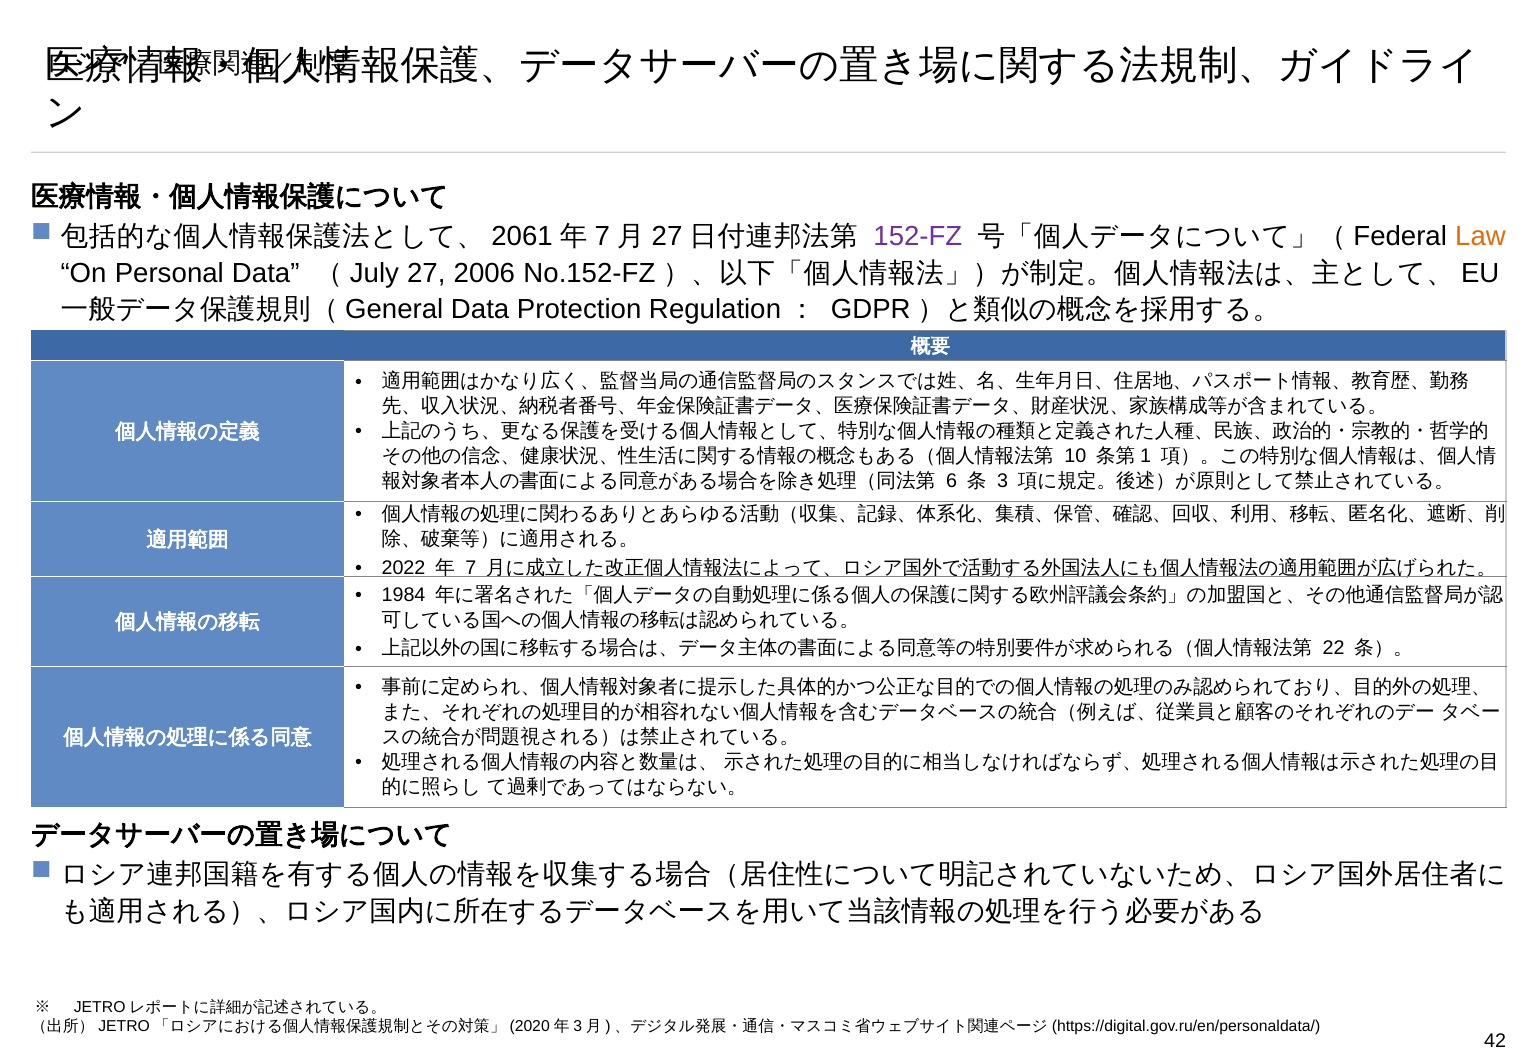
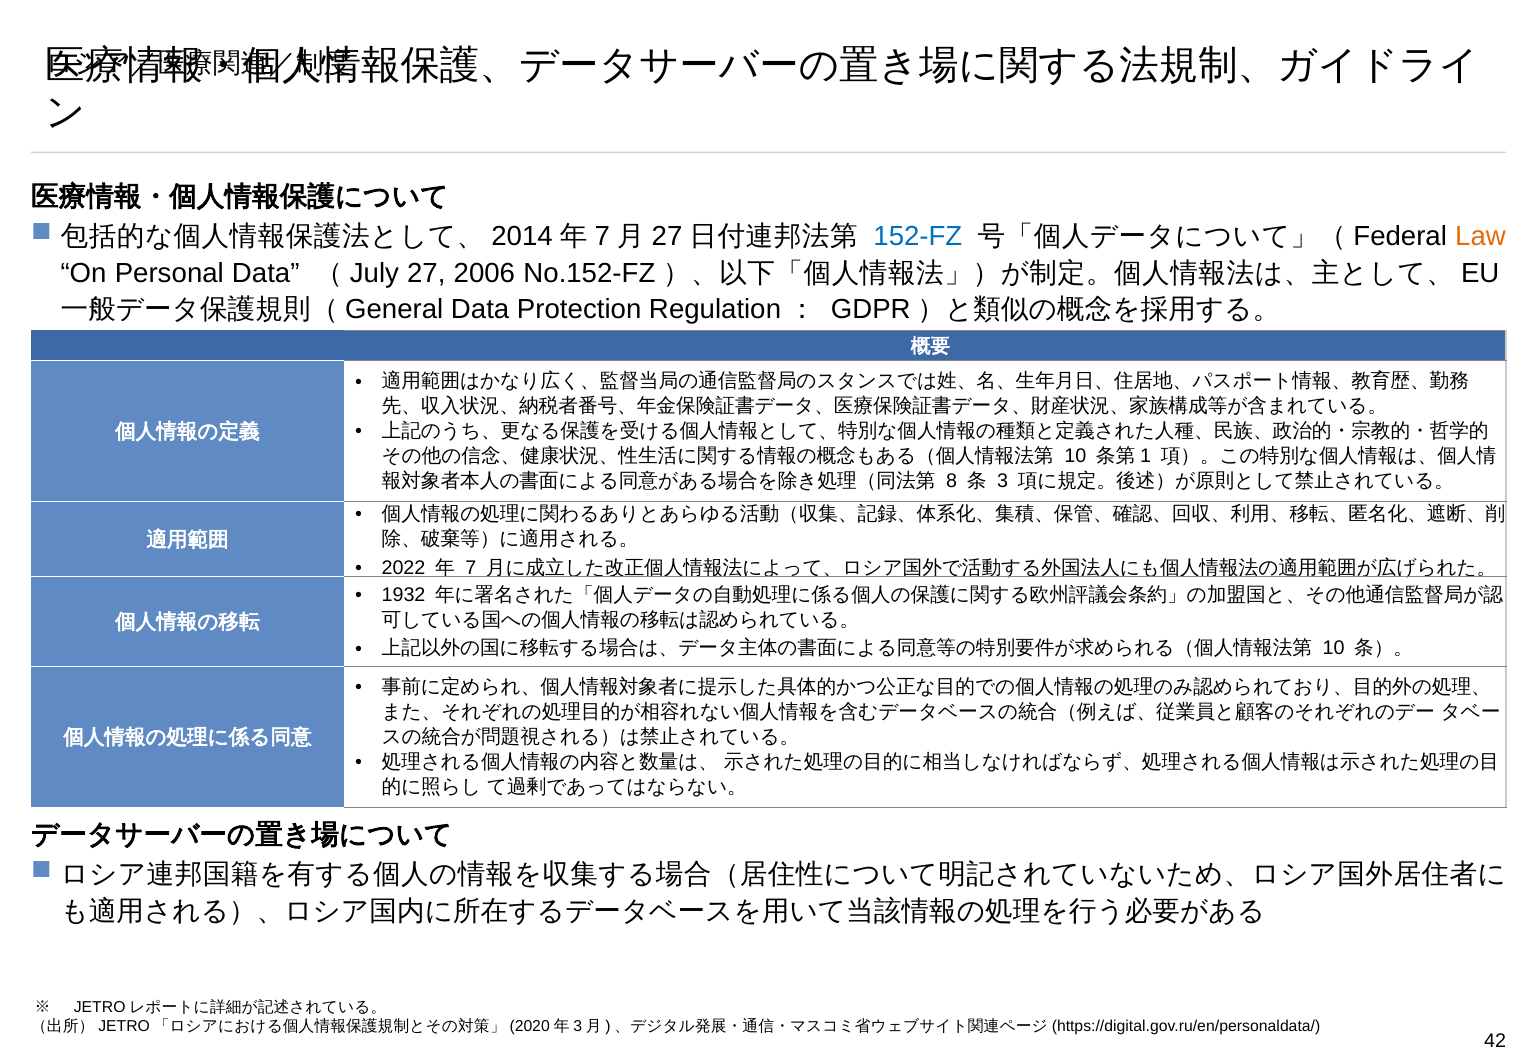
2061: 2061 -> 2014 (522, 237)
152-FZ colour: purple -> blue (918, 237)
6: 6 -> 8 (952, 481)
1984: 1984 -> 1932 (404, 595)
22: 22 -> 10 (1334, 648)
